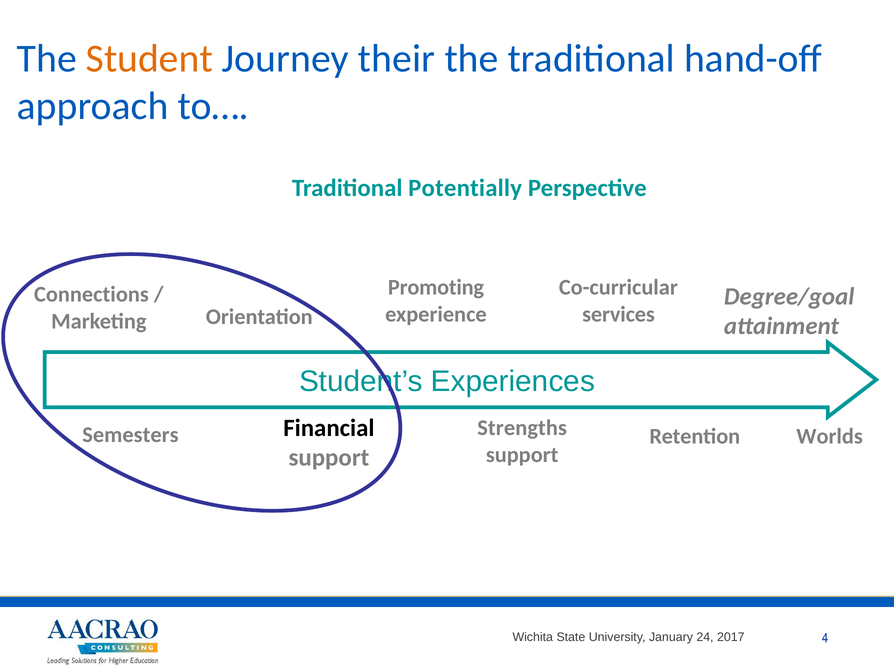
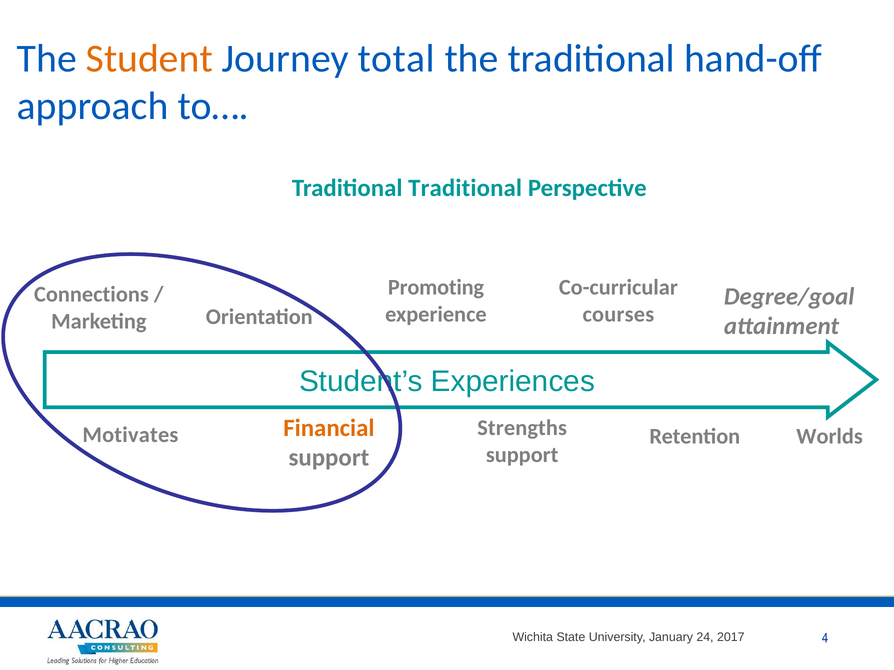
their: their -> total (396, 59)
Traditional Potentially: Potentially -> Traditional (465, 188)
services: services -> courses (618, 314)
Financial colour: black -> orange (329, 428)
Semesters: Semesters -> Motivates (130, 435)
